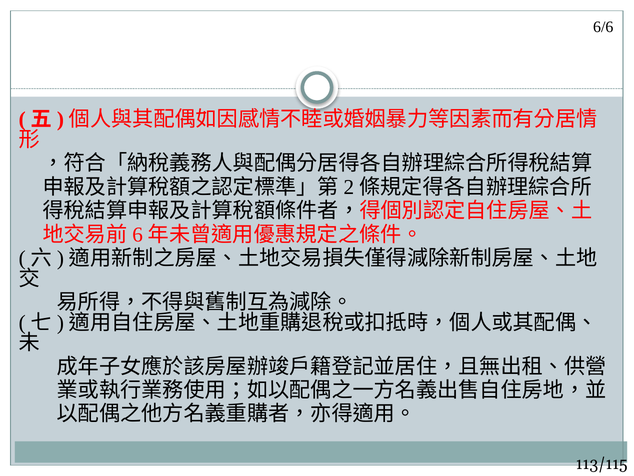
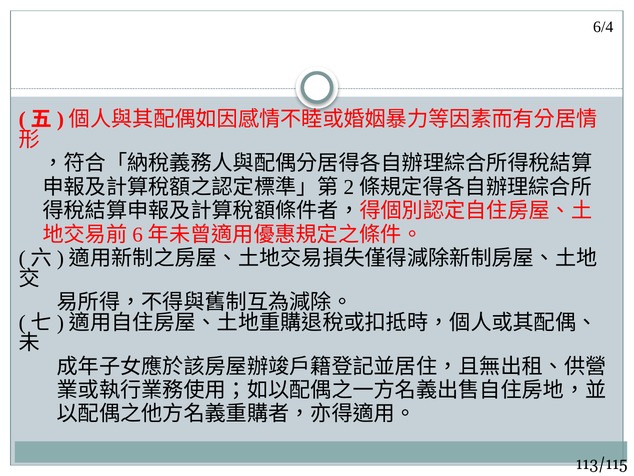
6/6: 6/6 -> 6/4 (603, 27)
